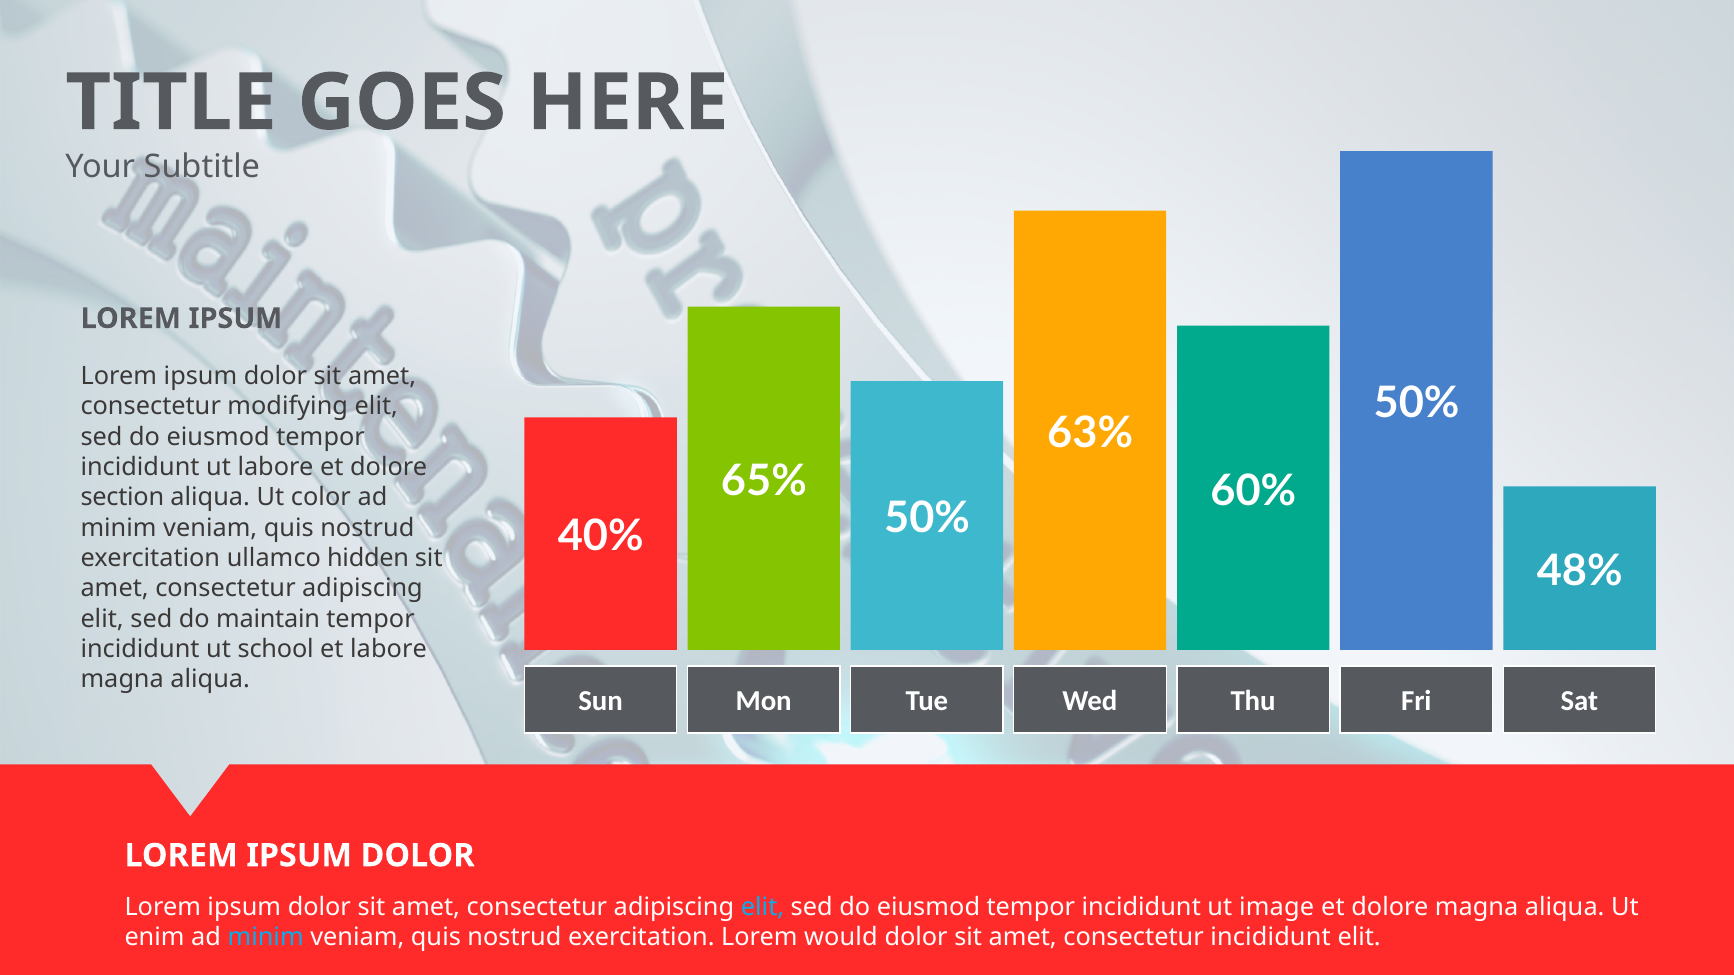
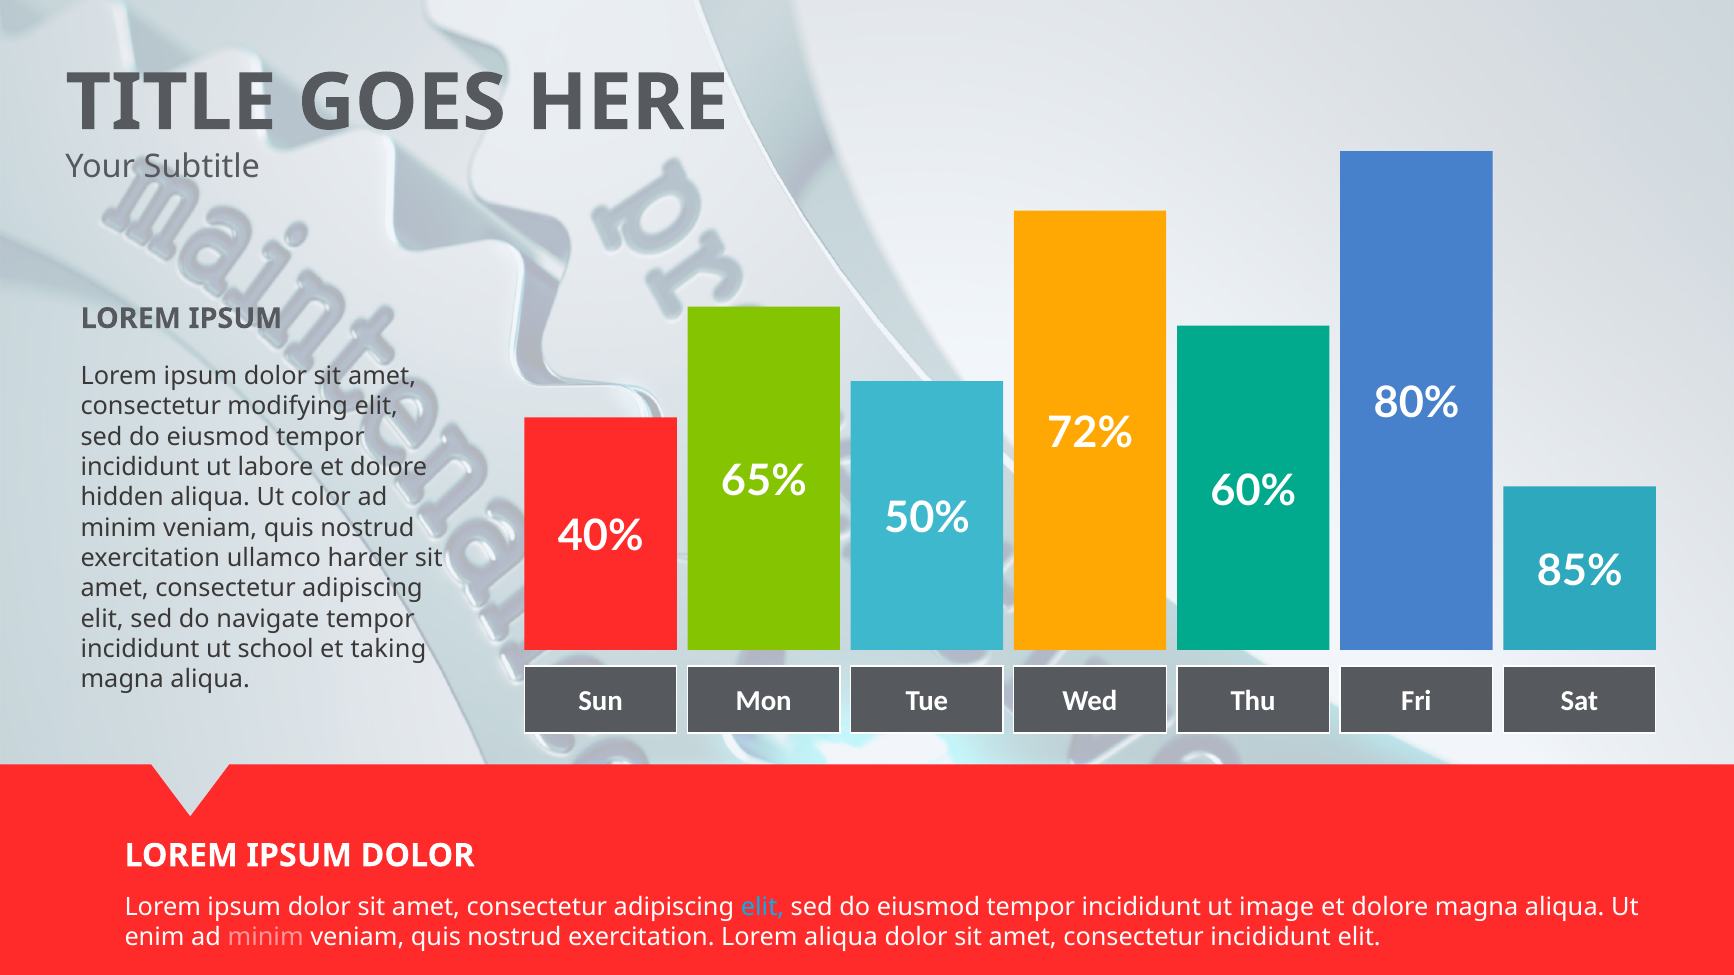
50%: 50% -> 80% (1417, 404)
63%: 63% -> 72% (1090, 433)
section: section -> hidden (122, 498)
hidden: hidden -> harder (368, 558)
48%: 48% -> 85% (1580, 571)
maintain: maintain -> navigate (268, 619)
et labore: labore -> taking (388, 649)
minim colour: light blue -> pink (266, 938)
Lorem would: would -> aliqua (841, 938)
